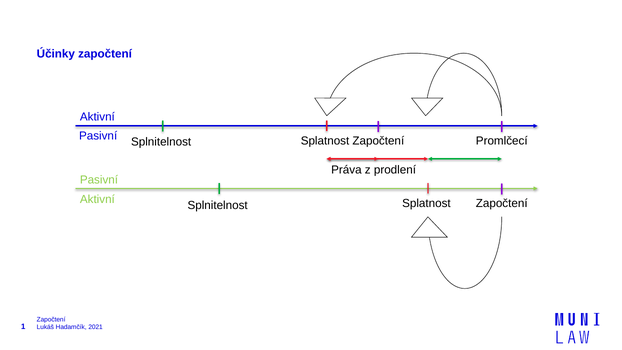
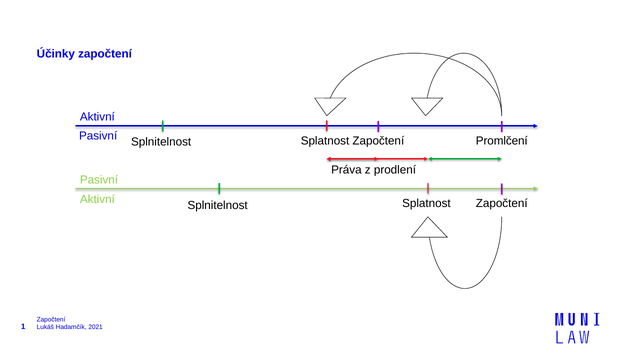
Promlčecí: Promlčecí -> Promlčení (502, 141)
